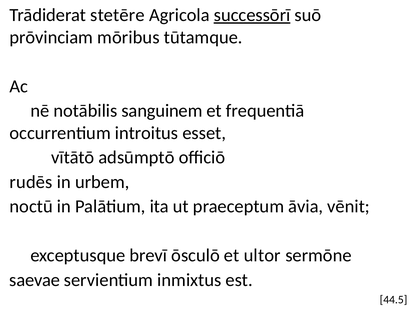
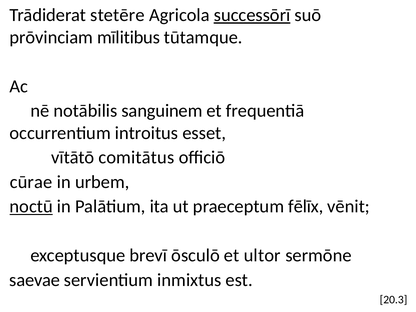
mōribus: mōribus -> mīlitibus (129, 37)
adsūmptō: adsūmptō -> comitātus (136, 157)
rudēs: rudēs -> cūrae (31, 182)
noctū underline: none -> present (31, 206)
āvia: āvia -> fēlīx (306, 206)
44.5: 44.5 -> 20.3 (394, 300)
